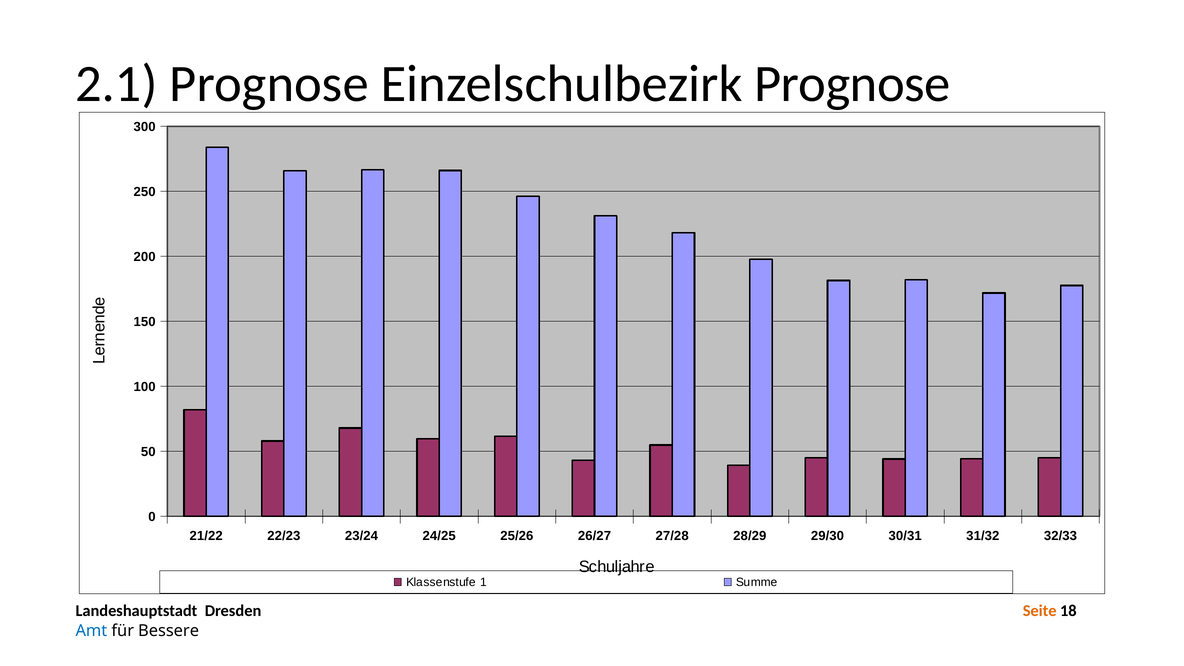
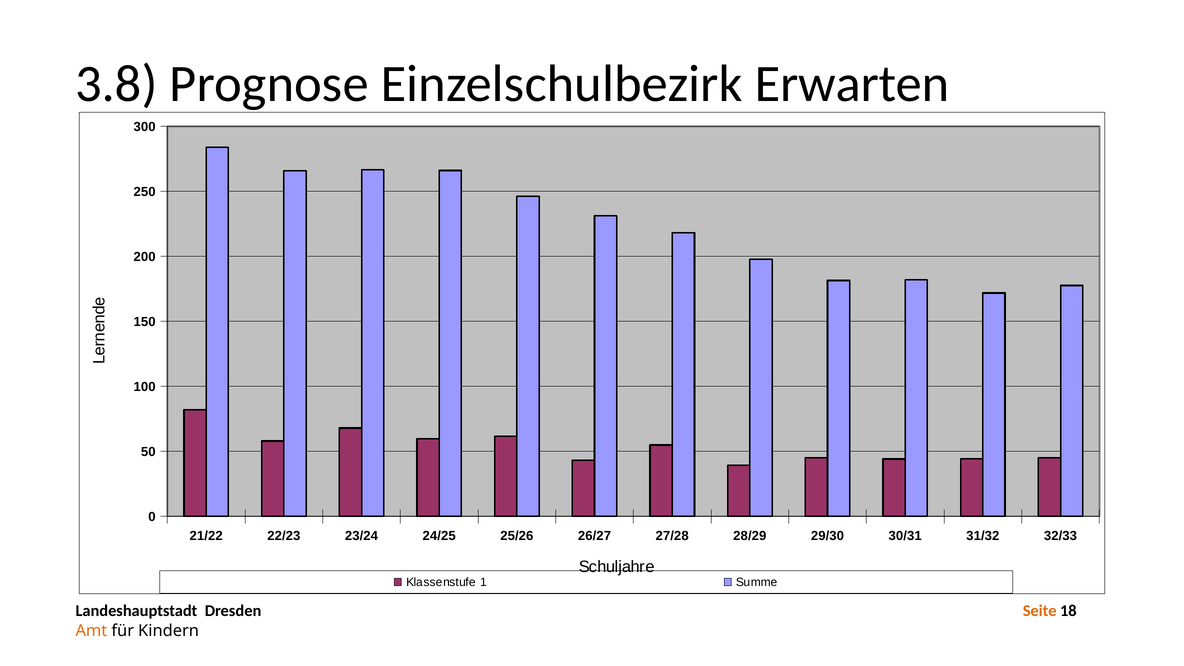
2.1: 2.1 -> 3.8 (116, 84)
Einzelschulbezirk Prognose: Prognose -> Erwarten (852, 84)
Amt colour: blue -> orange (91, 631)
Bessere: Bessere -> Kindern (169, 631)
